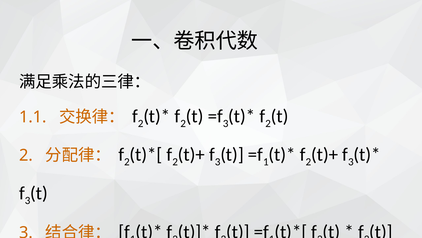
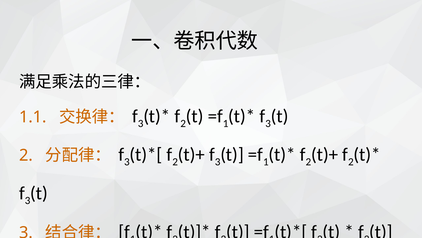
2: 2 -> 3 (141, 123)
3: 3 -> 1 (226, 123)
2: 2 -> 3 (268, 123)
2: 2 -> 3 (127, 162)
3: 3 -> 2 (351, 162)
